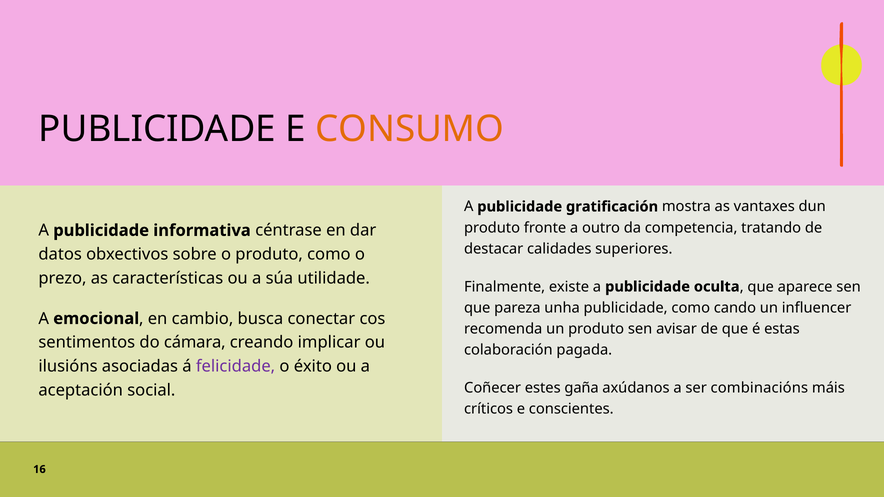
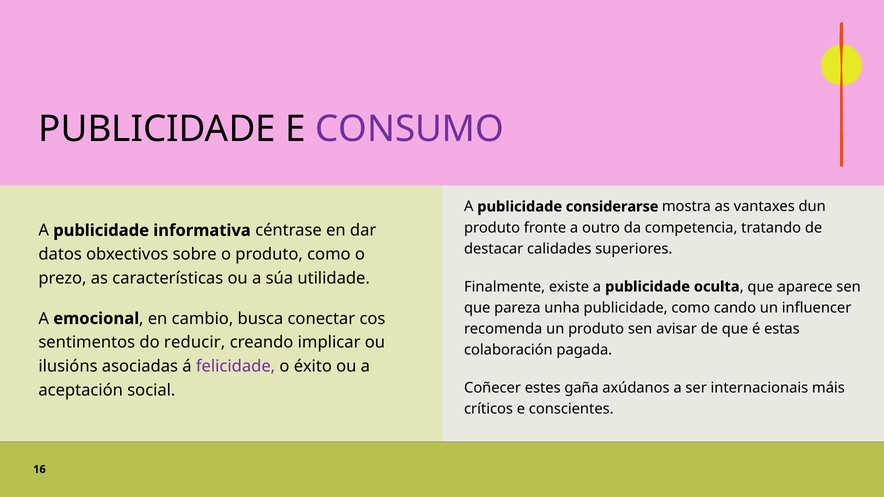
CONSUMO colour: orange -> purple (410, 129)
gratificación: gratificación -> considerarse (612, 207)
cámara: cámara -> reducir (195, 343)
combinacións: combinacións -> internacionais (759, 388)
